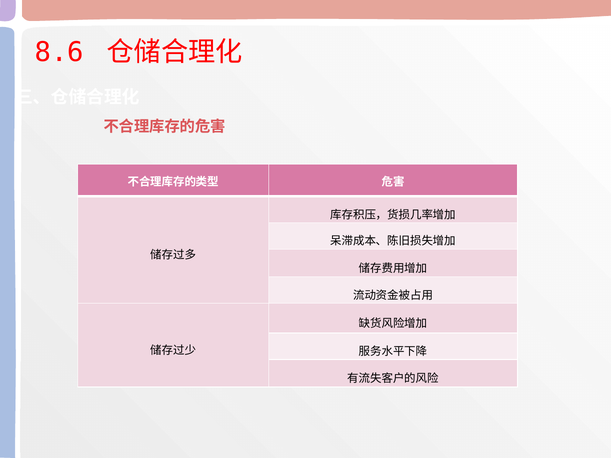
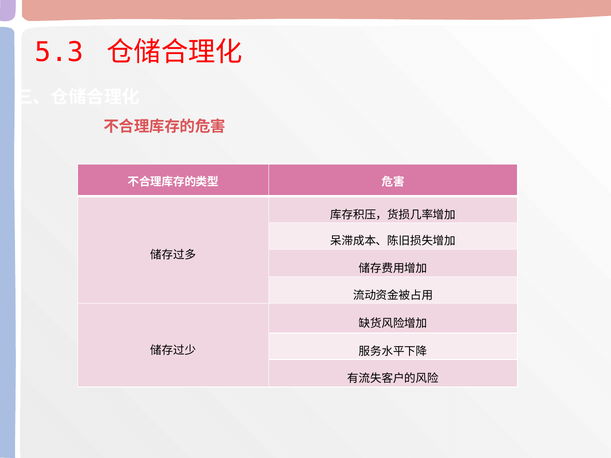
8.6: 8.6 -> 5.3 (59, 52)
